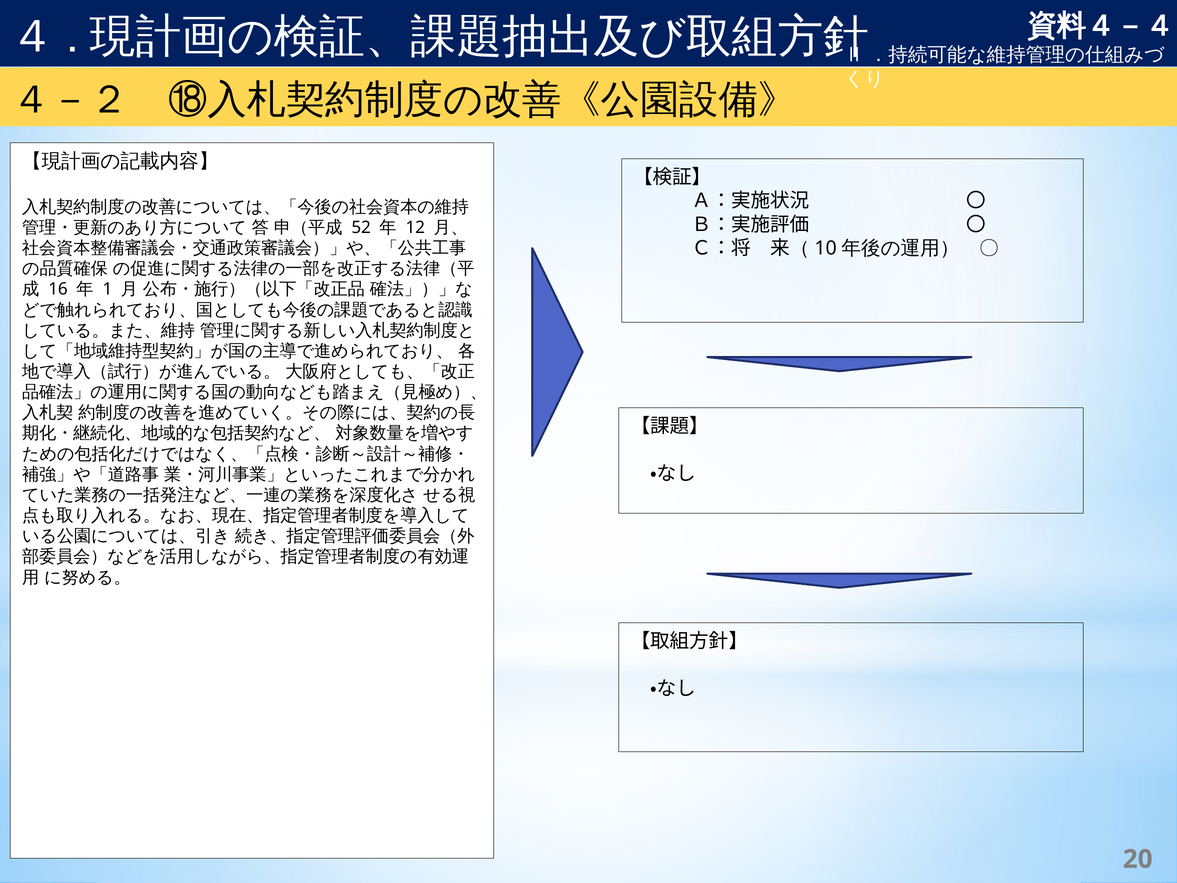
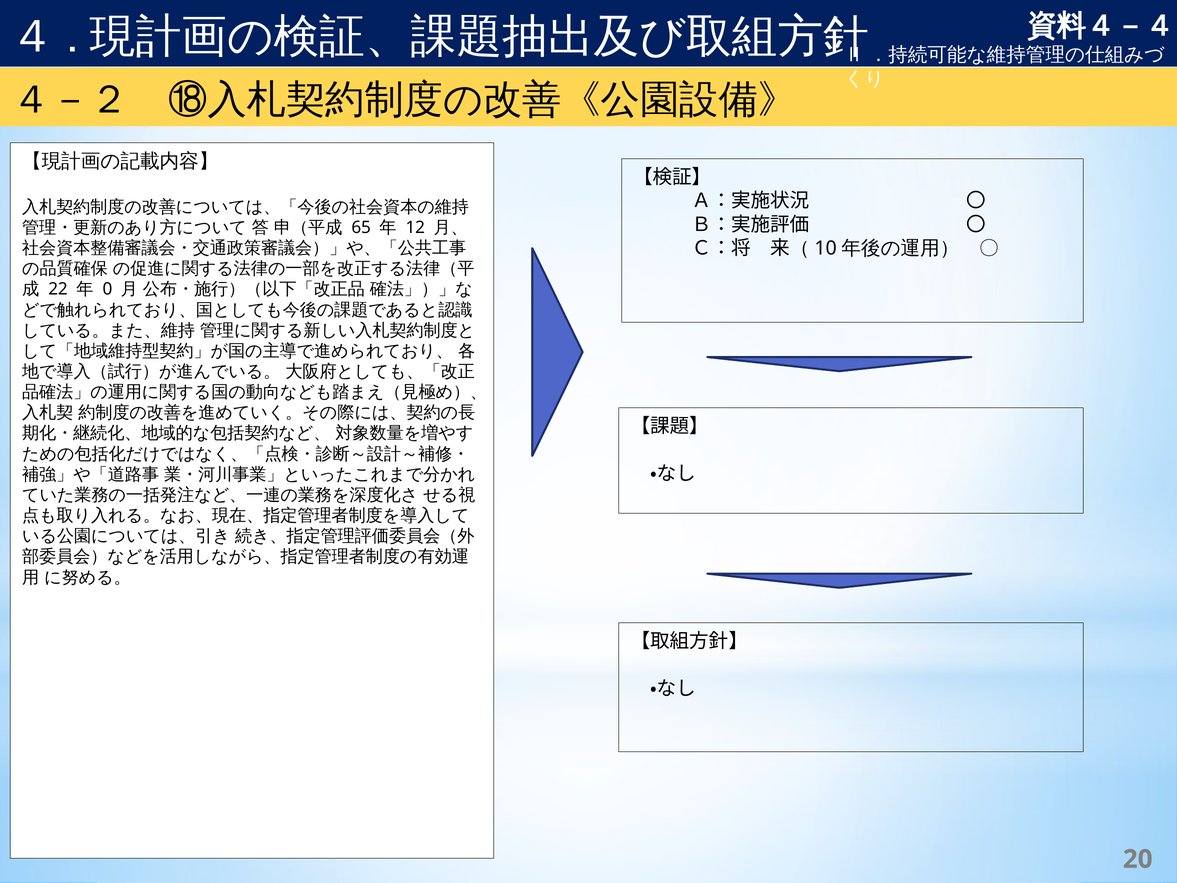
52: 52 -> 65 (361, 227)
16: 16 -> 22 (58, 289)
1: 1 -> 0 (107, 289)
